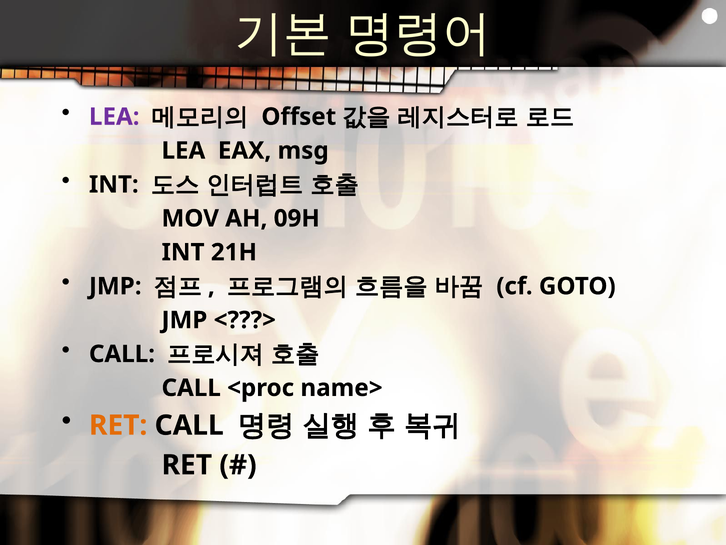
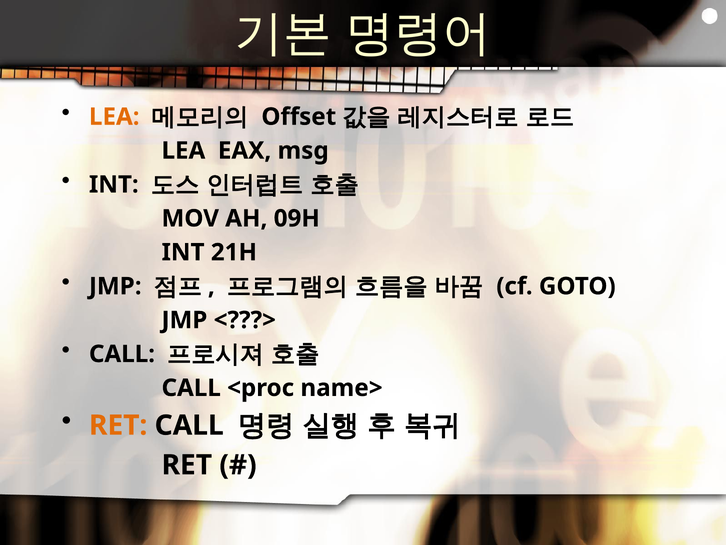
LEA colour: purple -> orange (114, 117)
